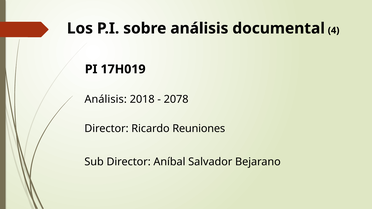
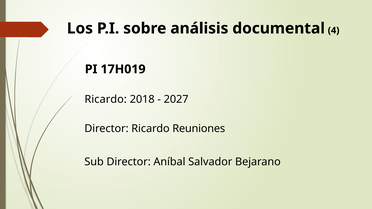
Análisis: Análisis -> Ricardo (106, 99)
2078: 2078 -> 2027 (176, 99)
